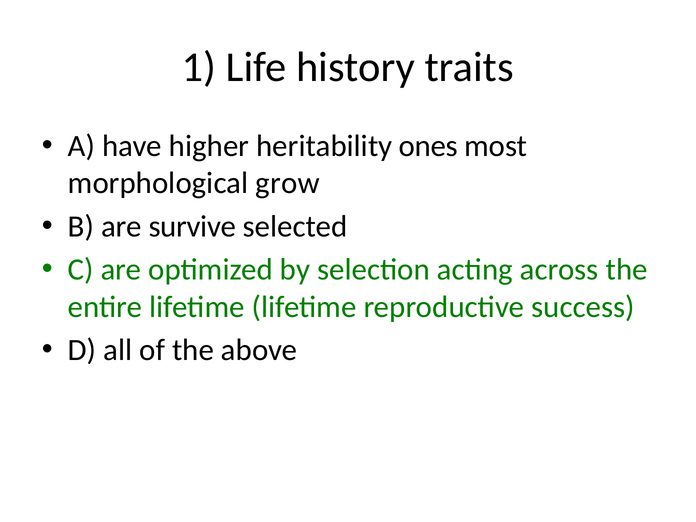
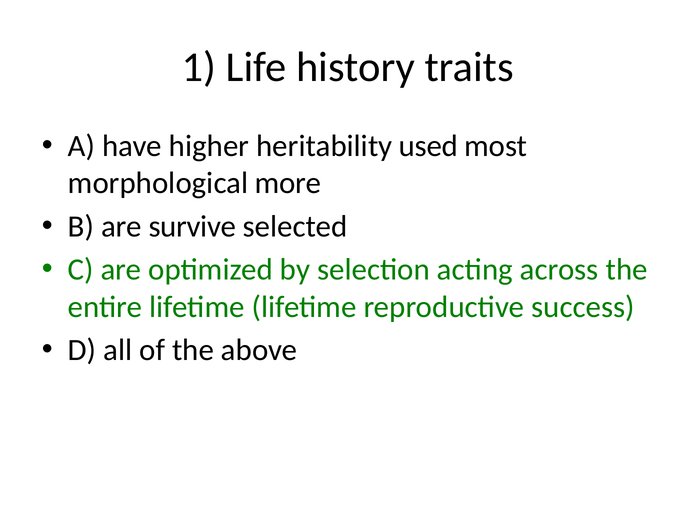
ones: ones -> used (428, 146)
grow: grow -> more (288, 183)
